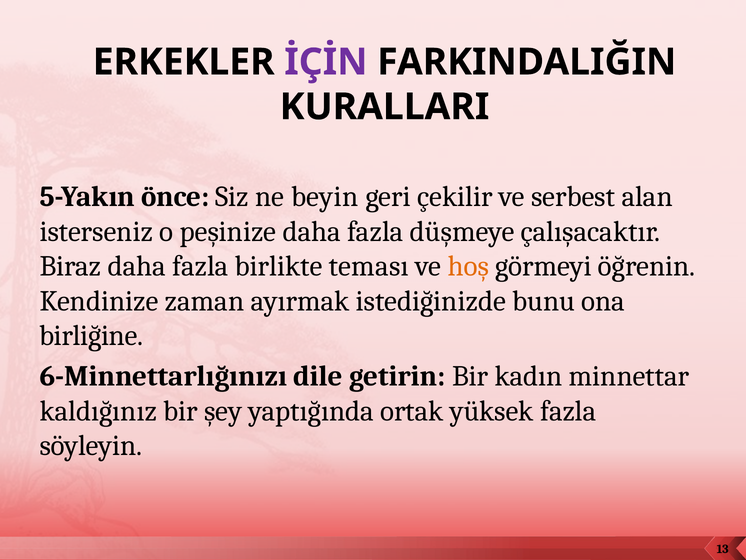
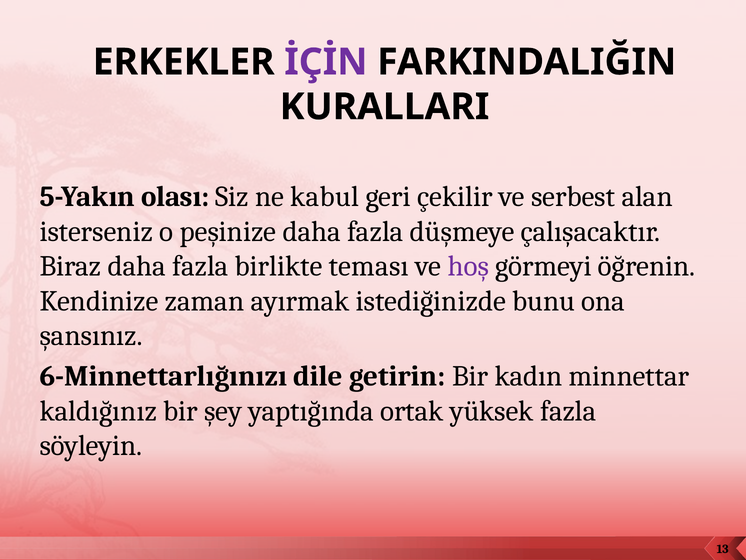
önce: önce -> olası (175, 196)
beyin: beyin -> kabul (325, 196)
hoş colour: orange -> purple (468, 266)
birliğine: birliğine -> şansınız (91, 335)
